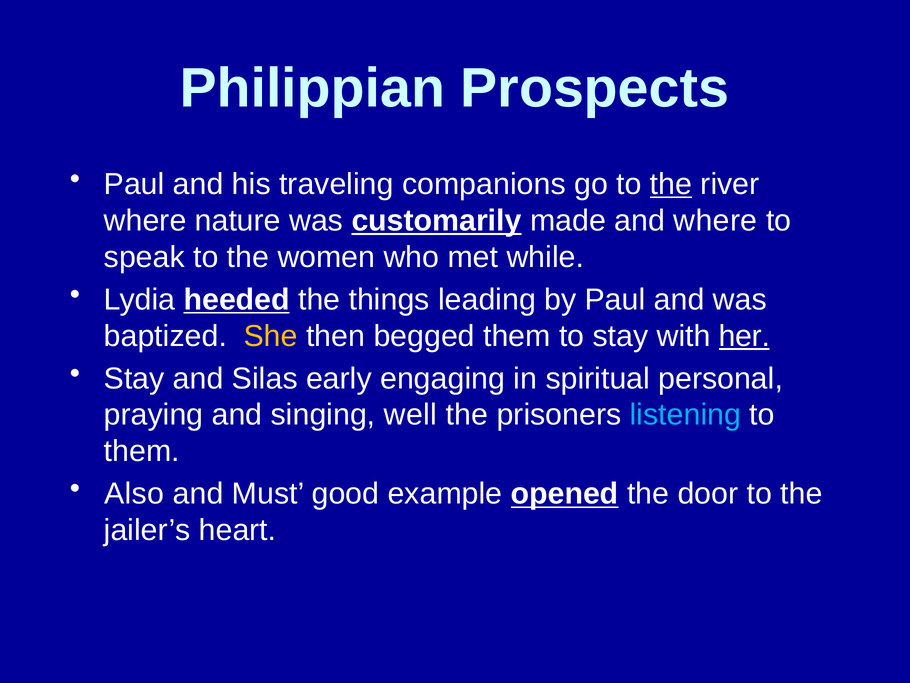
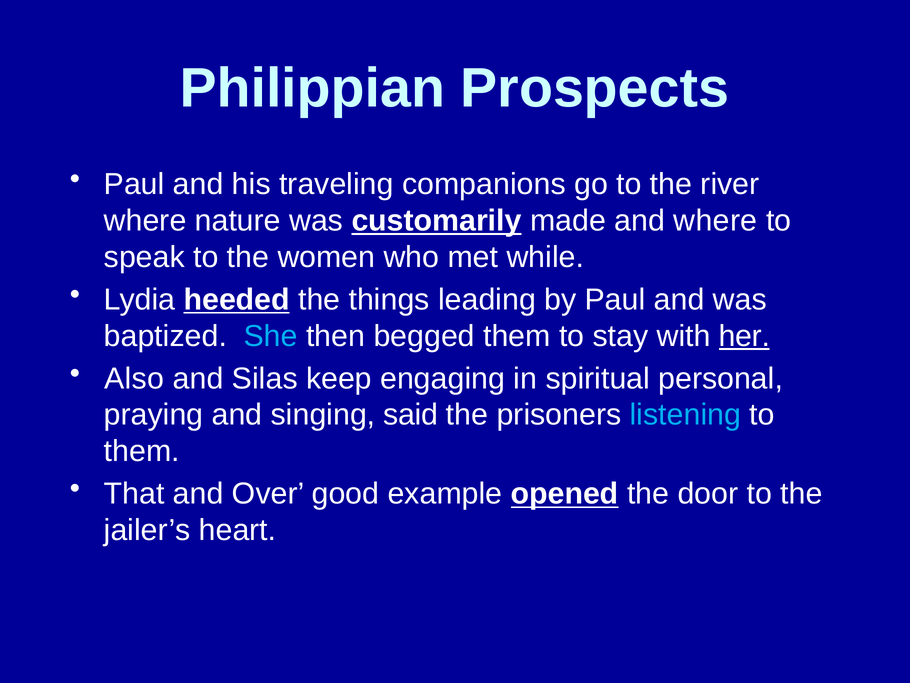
the underline: present -> none (671, 184)
She colour: yellow -> light blue (271, 336)
Stay: Stay -> Also (134, 378)
early: early -> keep (339, 378)
well: well -> said (411, 415)
Also: Also -> That (134, 493)
Must: Must -> Over (268, 493)
